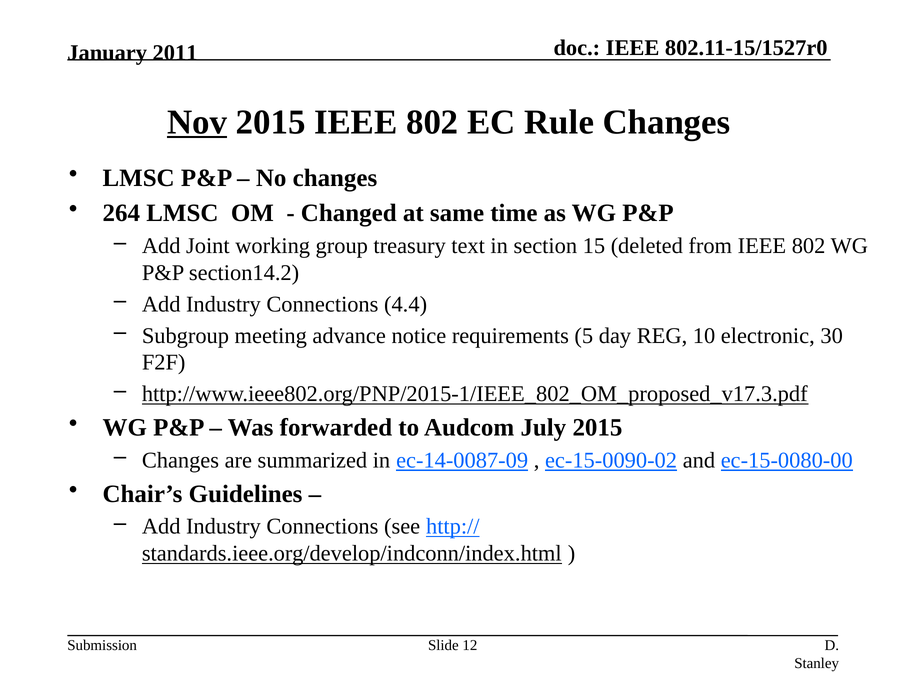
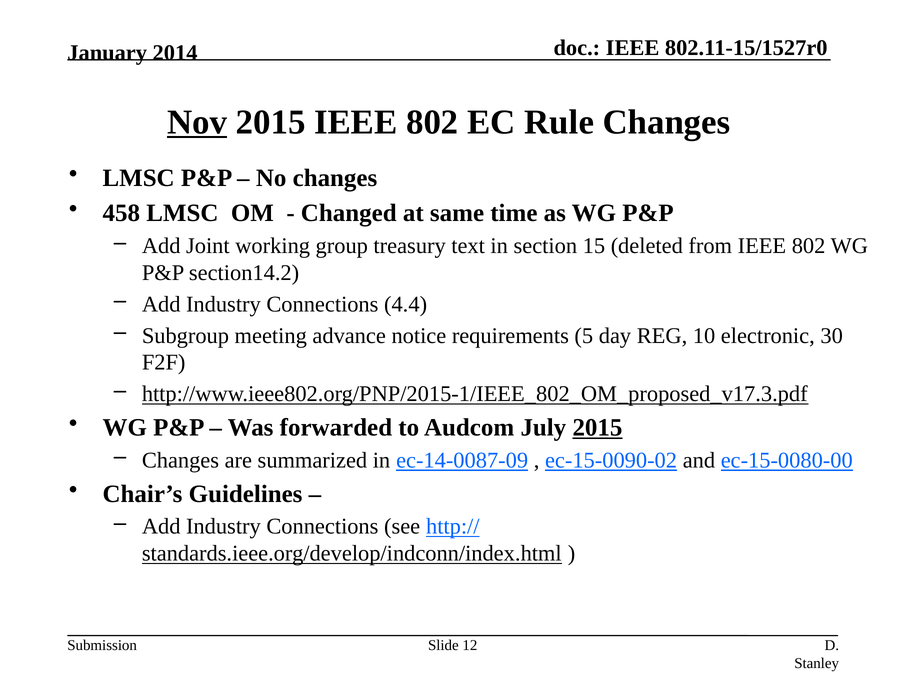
2011: 2011 -> 2014 (175, 53)
264: 264 -> 458 (121, 213)
2015 underline: none -> present (597, 428)
